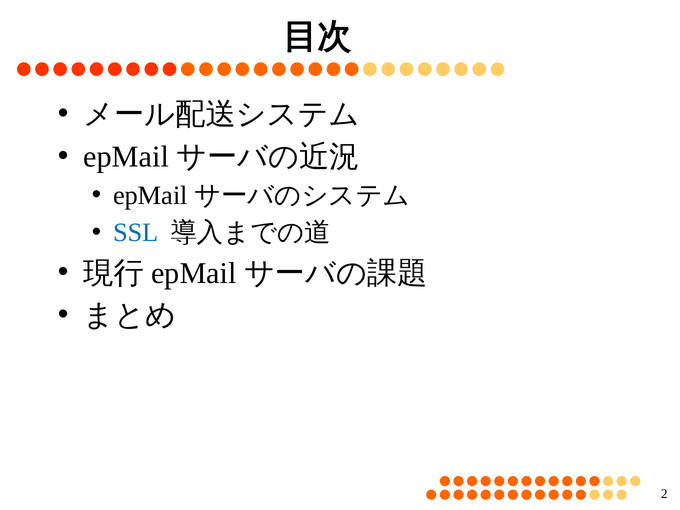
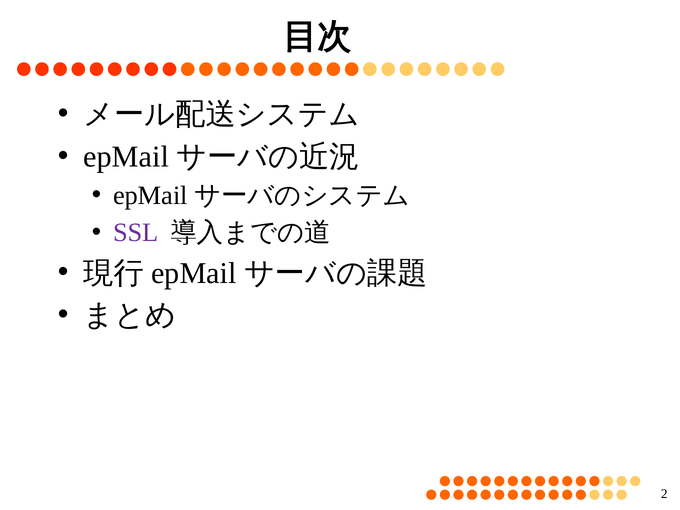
SSL colour: blue -> purple (136, 233)
